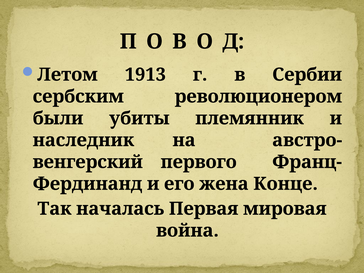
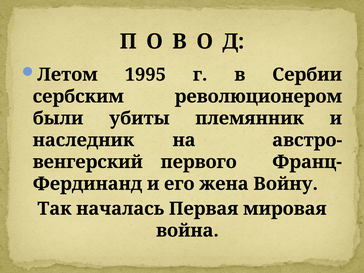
1913: 1913 -> 1995 (145, 75)
Конце: Конце -> Войну (286, 184)
